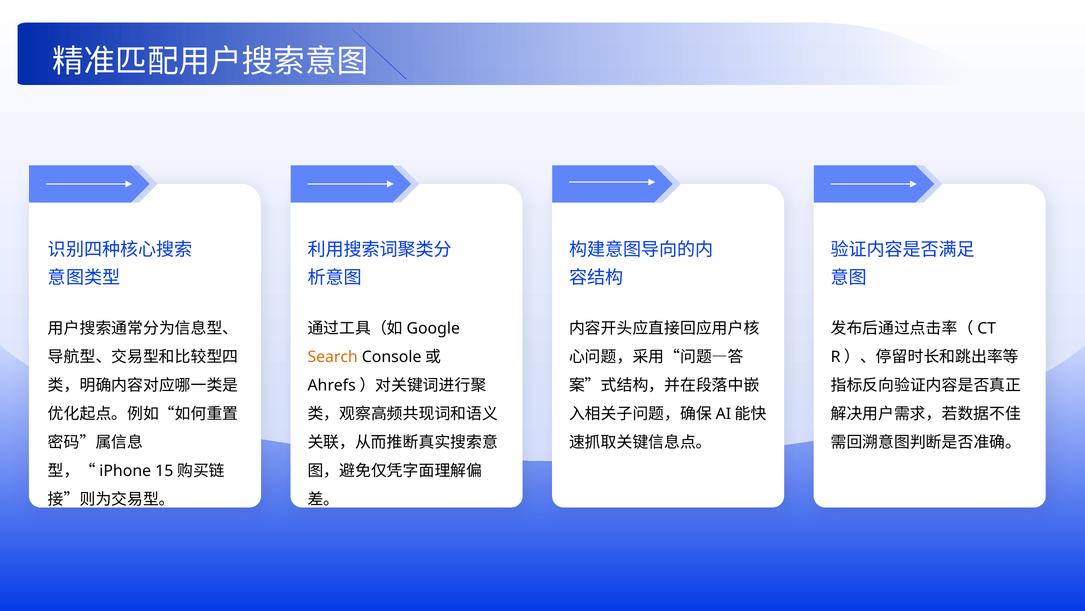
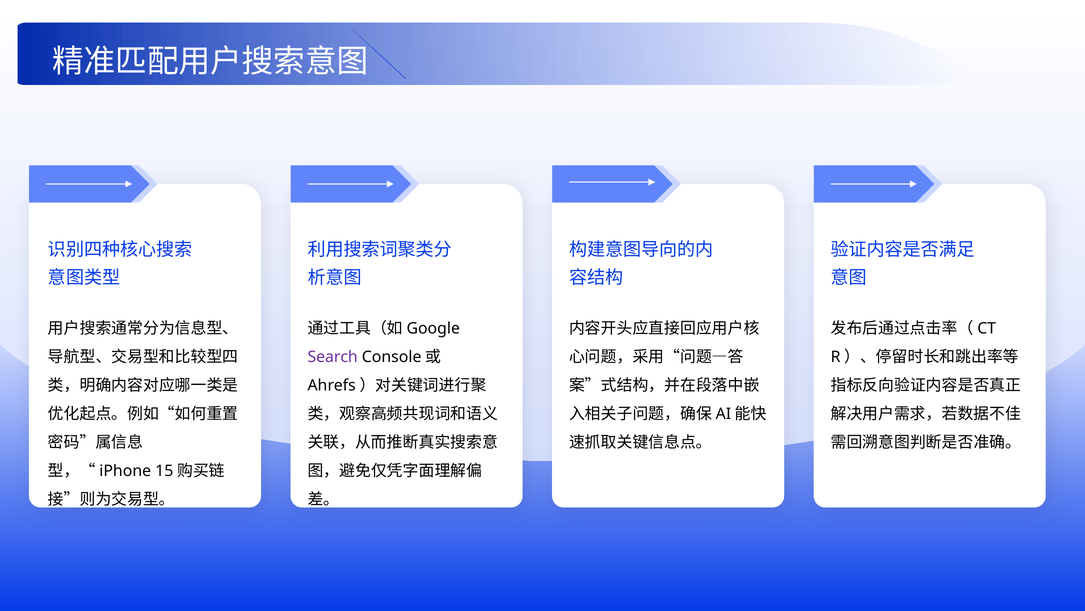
Search colour: orange -> purple (333, 356)
